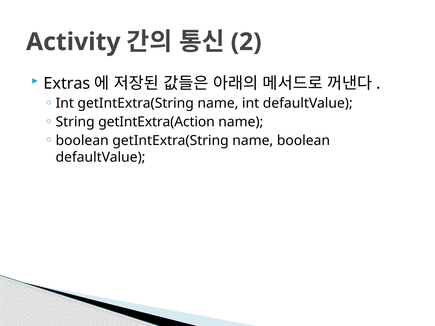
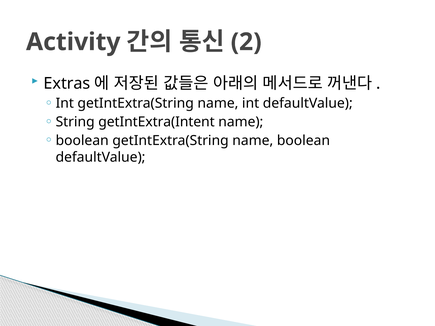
getIntExtra(Action: getIntExtra(Action -> getIntExtra(Intent (156, 122)
